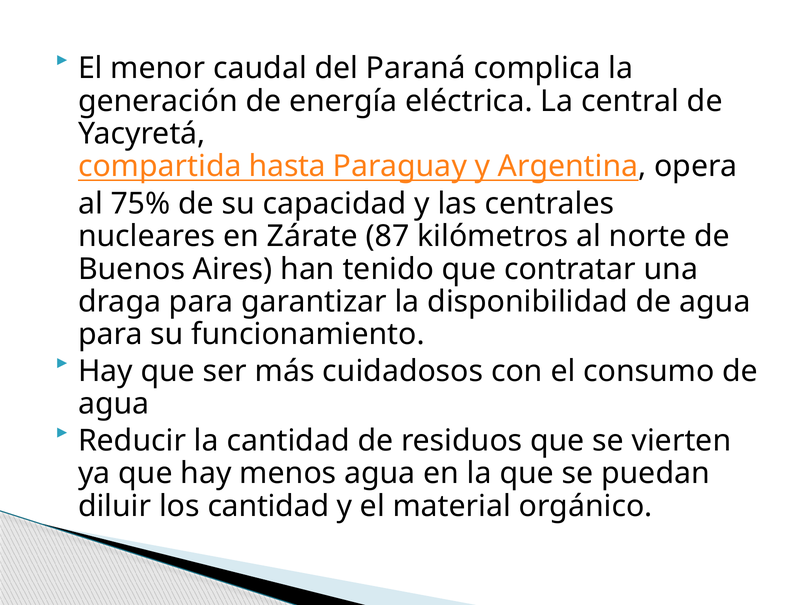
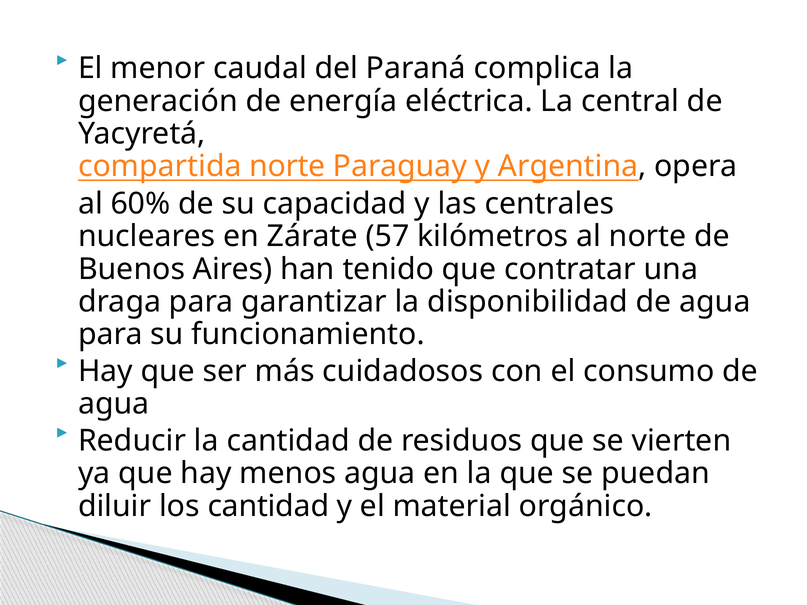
compartida hasta: hasta -> norte (287, 167)
75%: 75% -> 60% (141, 204)
87: 87 -> 57 (388, 236)
